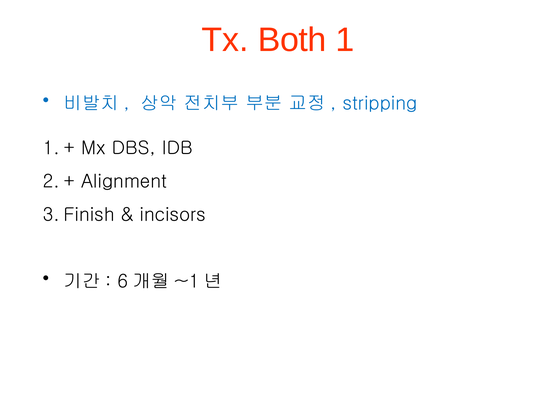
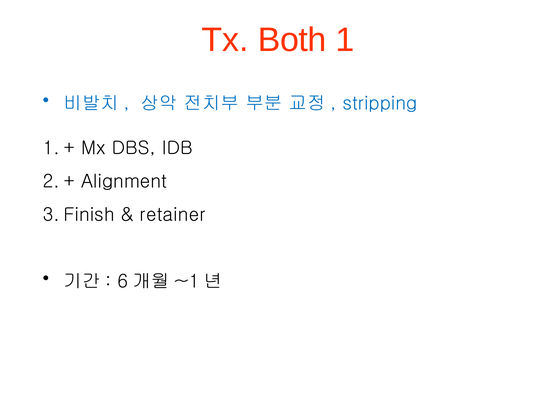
incisors: incisors -> retainer (173, 215)
